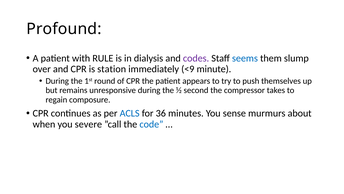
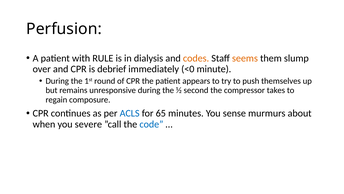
Profound: Profound -> Perfusion (64, 29)
codes colour: purple -> orange (196, 58)
seems colour: blue -> orange (245, 58)
station: station -> debrief (112, 69)
<9: <9 -> <0 (188, 69)
36: 36 -> 65 (161, 113)
